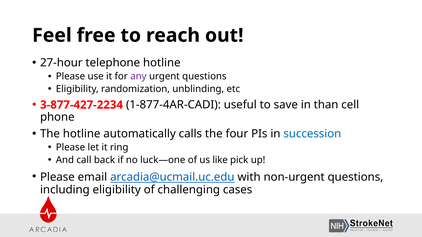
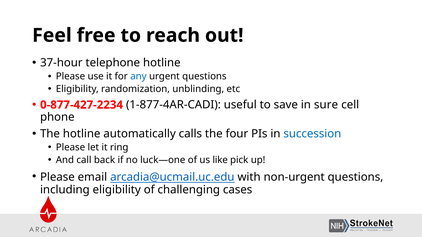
27-hour: 27-hour -> 37-hour (61, 63)
any colour: purple -> blue (138, 77)
3-877-427-2234: 3-877-427-2234 -> 0-877-427-2234 (82, 105)
than: than -> sure (326, 105)
